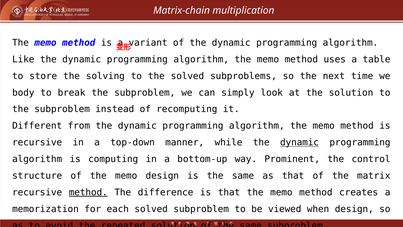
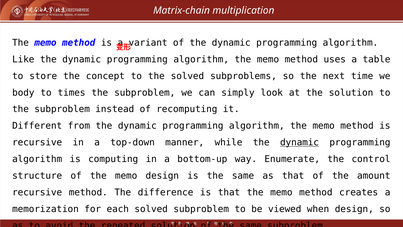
solving: solving -> concept (105, 76)
break: break -> times (72, 93)
Prominent: Prominent -> Enumerate (292, 159)
matrix: matrix -> amount (374, 176)
method underline: present -> none (88, 192)
